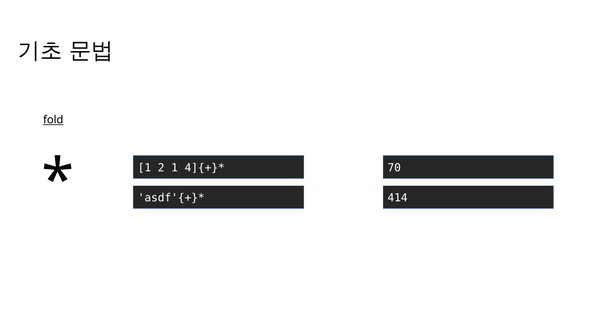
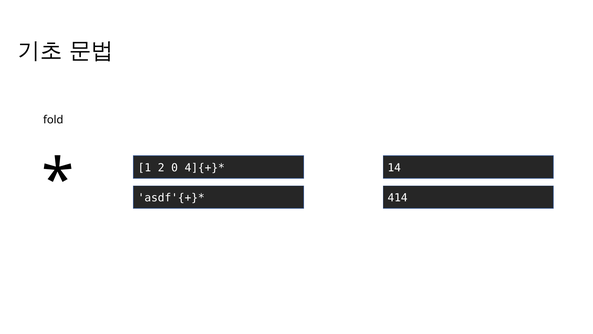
fold underline: present -> none (53, 120)
2 1: 1 -> 0 (175, 168)
70: 70 -> 14 (394, 168)
